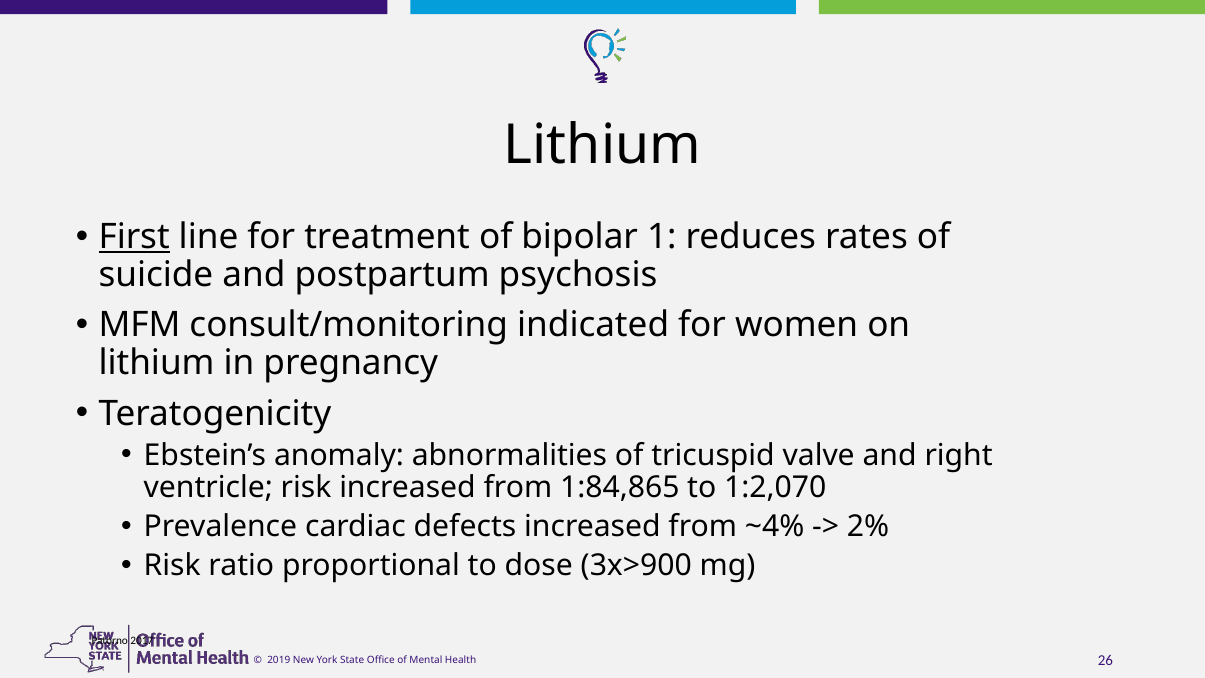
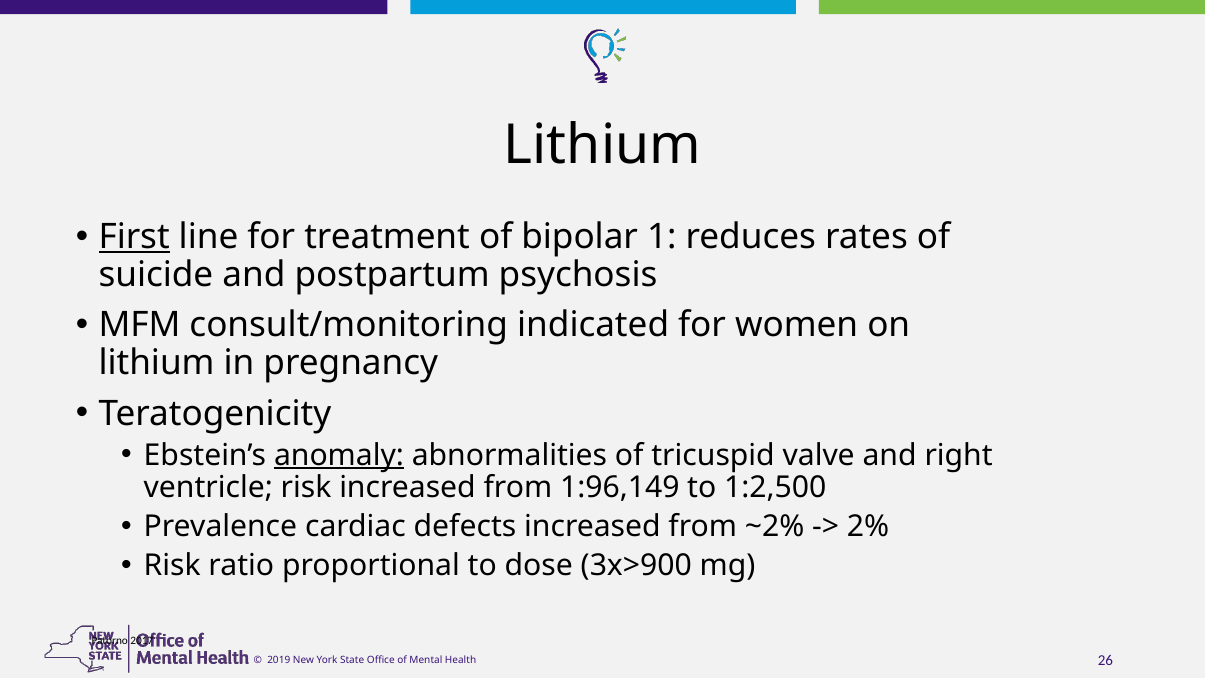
anomaly underline: none -> present (339, 455)
1:84,865: 1:84,865 -> 1:96,149 (620, 488)
1:2,070: 1:2,070 -> 1:2,500 (775, 488)
~4%: ~4% -> ~2% (775, 526)
